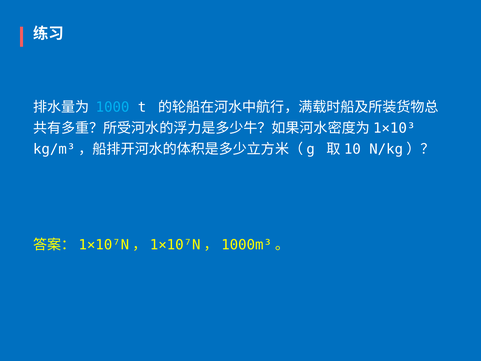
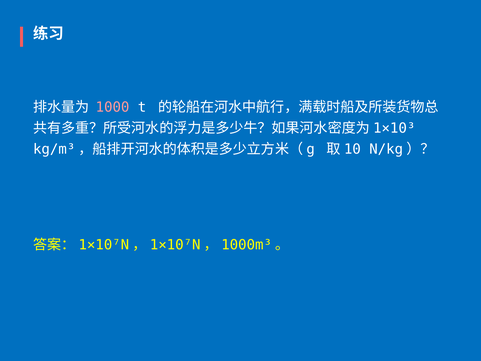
1000 colour: light blue -> pink (113, 107)
